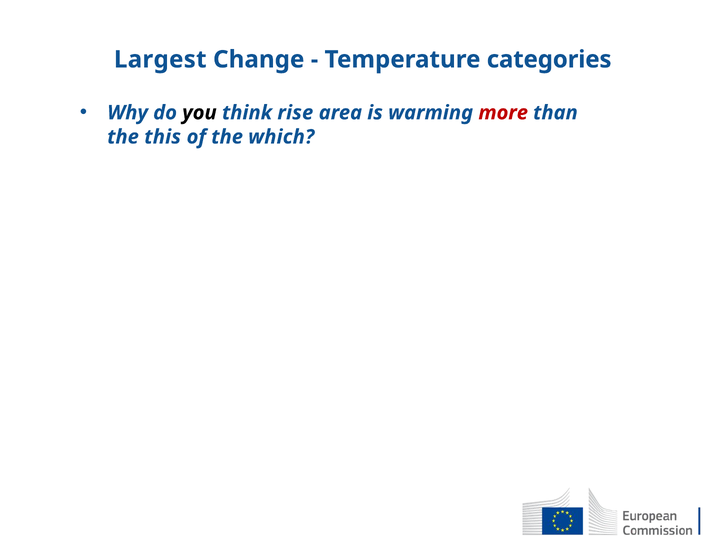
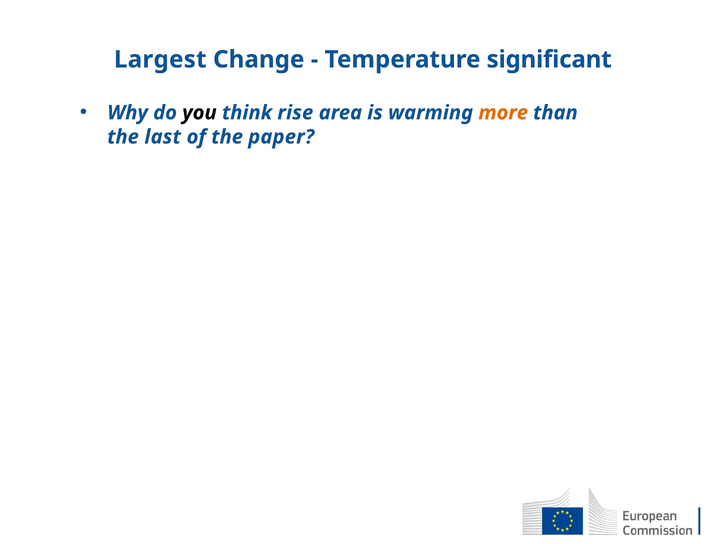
categories: categories -> significant (549, 60)
more colour: red -> orange (503, 113)
this: this -> last (163, 137)
which: which -> paper (281, 137)
